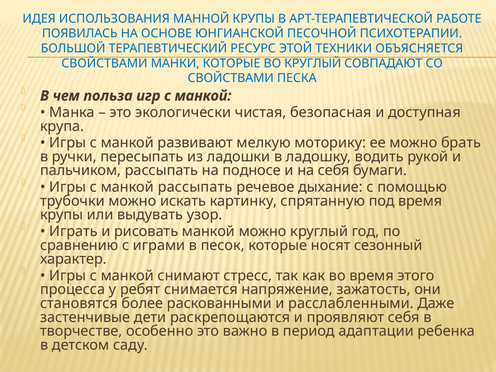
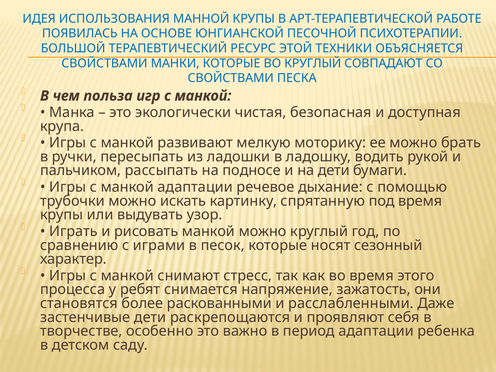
на себя: себя -> дети (334, 171)
манкой рассыпать: рассыпать -> адаптации (195, 187)
